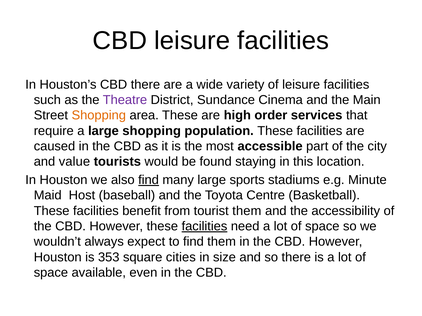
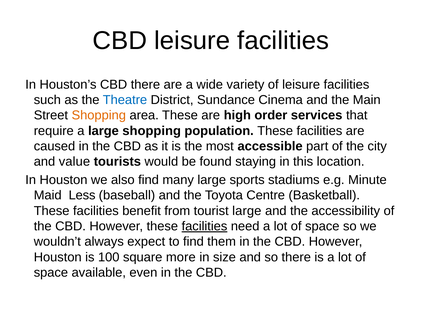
Theatre colour: purple -> blue (125, 100)
find underline: present -> none (149, 180)
Host: Host -> Less (82, 196)
tourist them: them -> large (247, 211)
353: 353 -> 100 (109, 258)
cities: cities -> more (181, 258)
